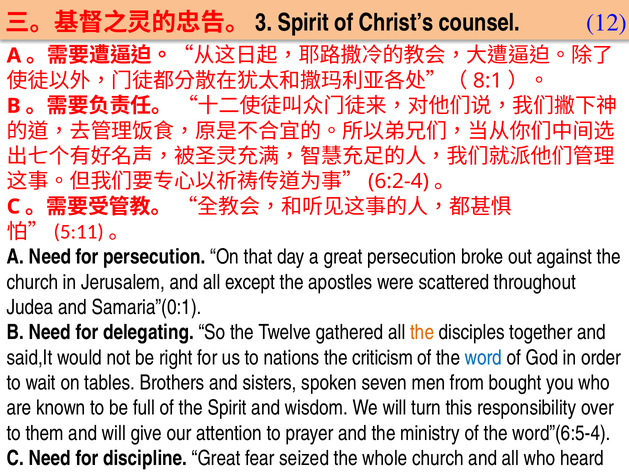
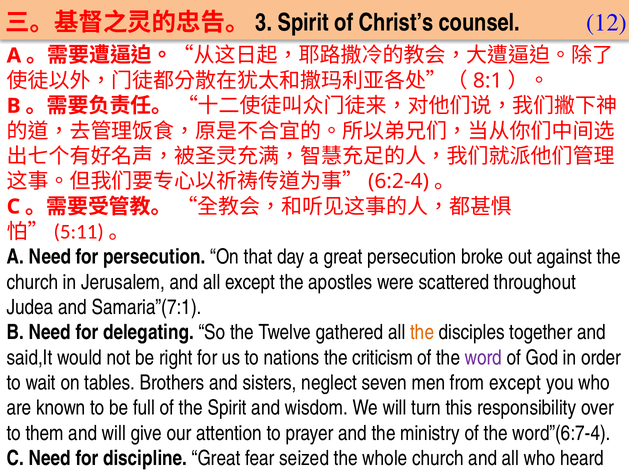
Samaria”(0:1: Samaria”(0:1 -> Samaria”(7:1 (147, 307)
word colour: blue -> purple (483, 357)
spoken: spoken -> neglect (329, 383)
from bought: bought -> except (515, 383)
word”(6:5-4: word”(6:5-4 -> word”(6:7-4 (561, 433)
